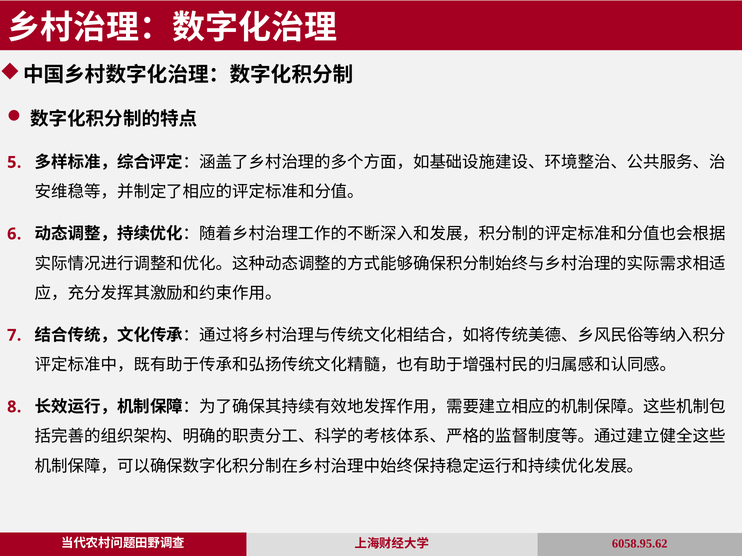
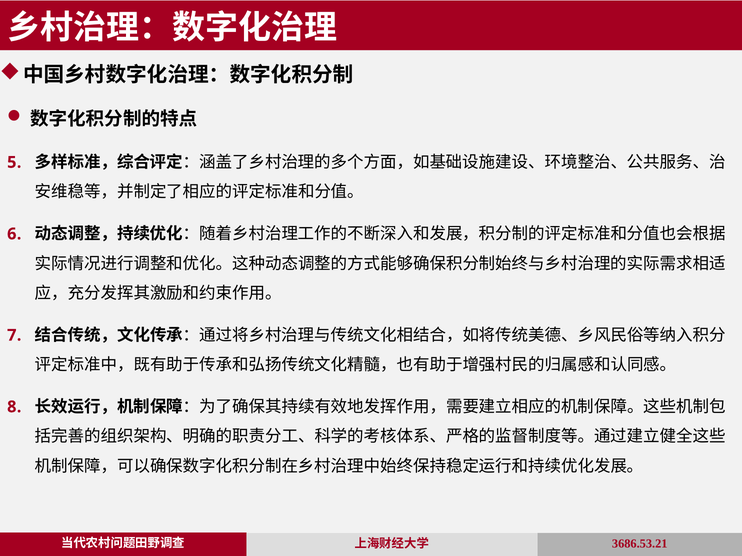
6058.95.62: 6058.95.62 -> 3686.53.21 (640, 544)
